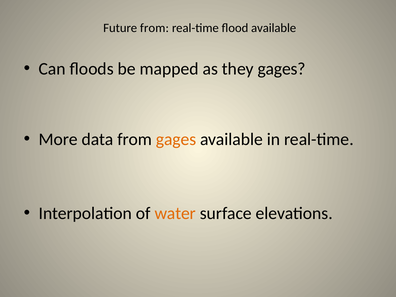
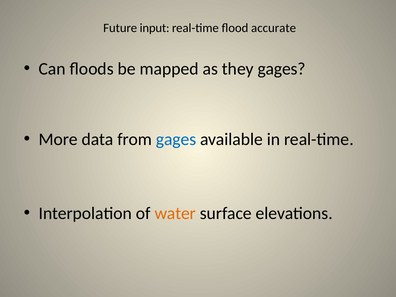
Future from: from -> input (155, 28)
flood available: available -> accurate (274, 28)
gages colour: orange -> blue (176, 139)
